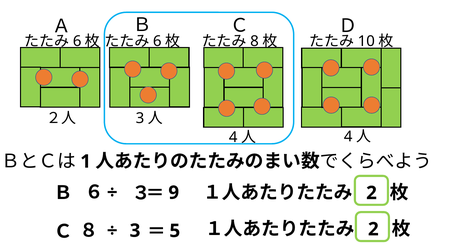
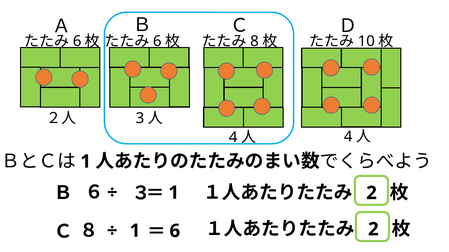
9: 9 -> 1 (174, 193)
3: 3 -> 1 (135, 231)
5: 5 -> 6 (175, 231)
